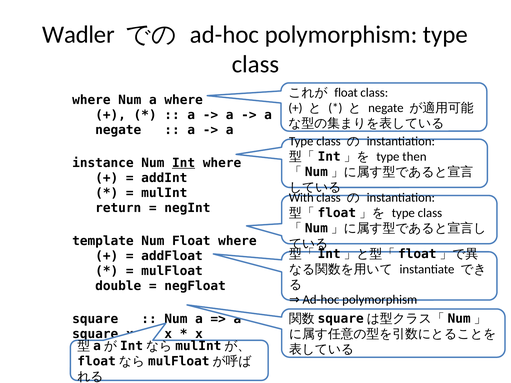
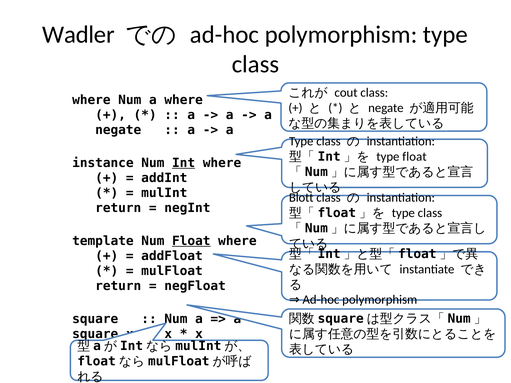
float: float -> cout (346, 93)
type then: then -> float (414, 157)
With: With -> Blott (301, 198)
Float underline: none -> present (191, 241)
double: double -> return (118, 286)
